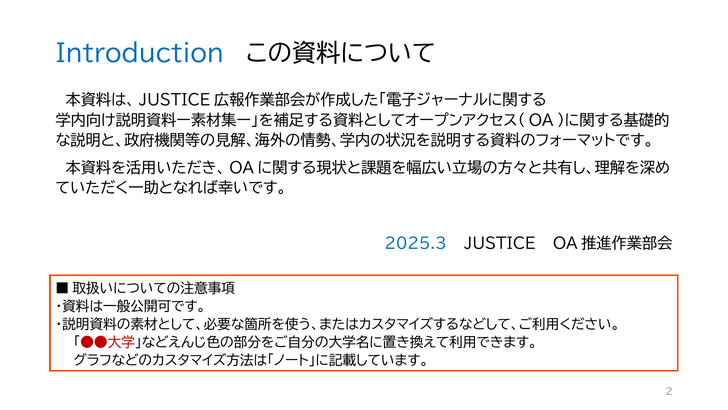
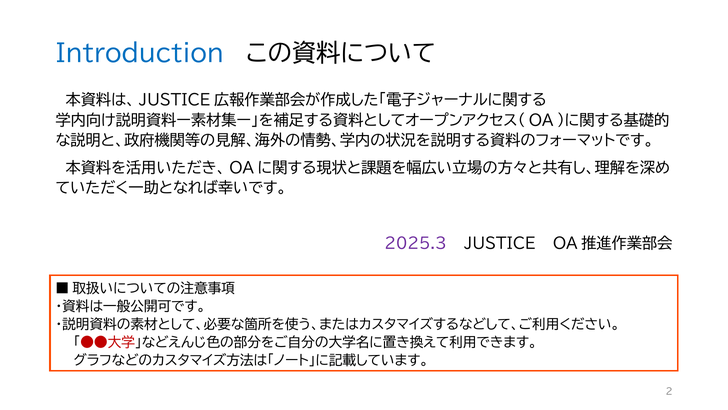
2025.3 colour: blue -> purple (416, 243)
